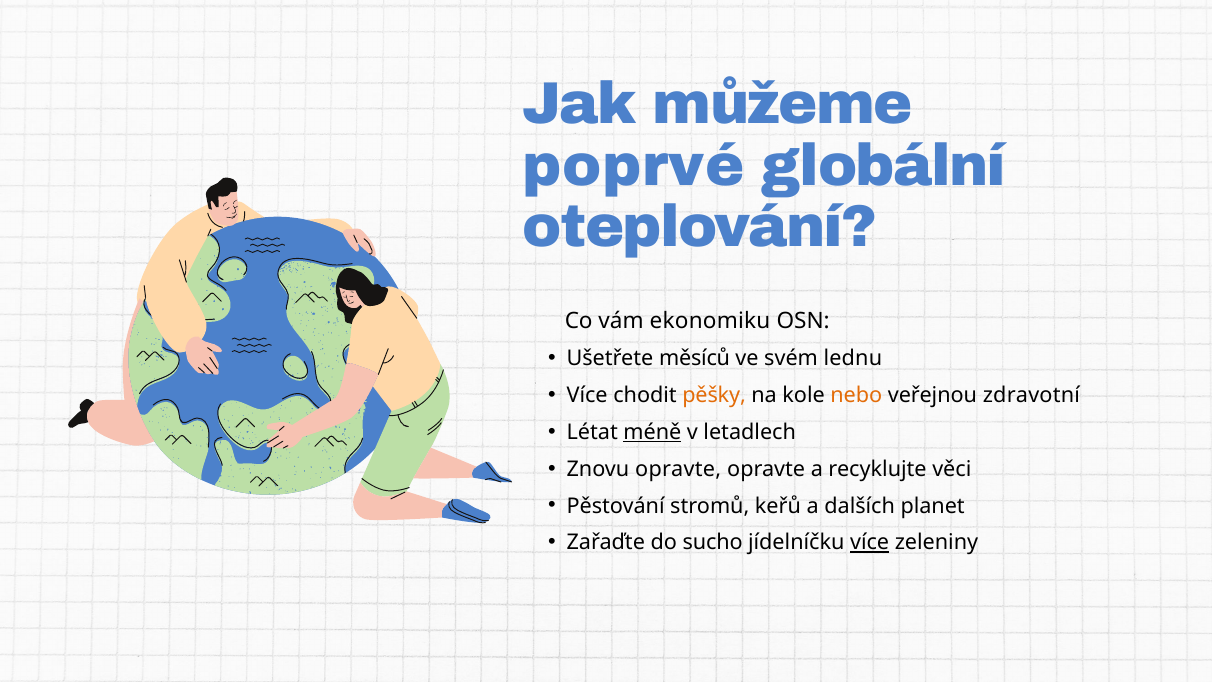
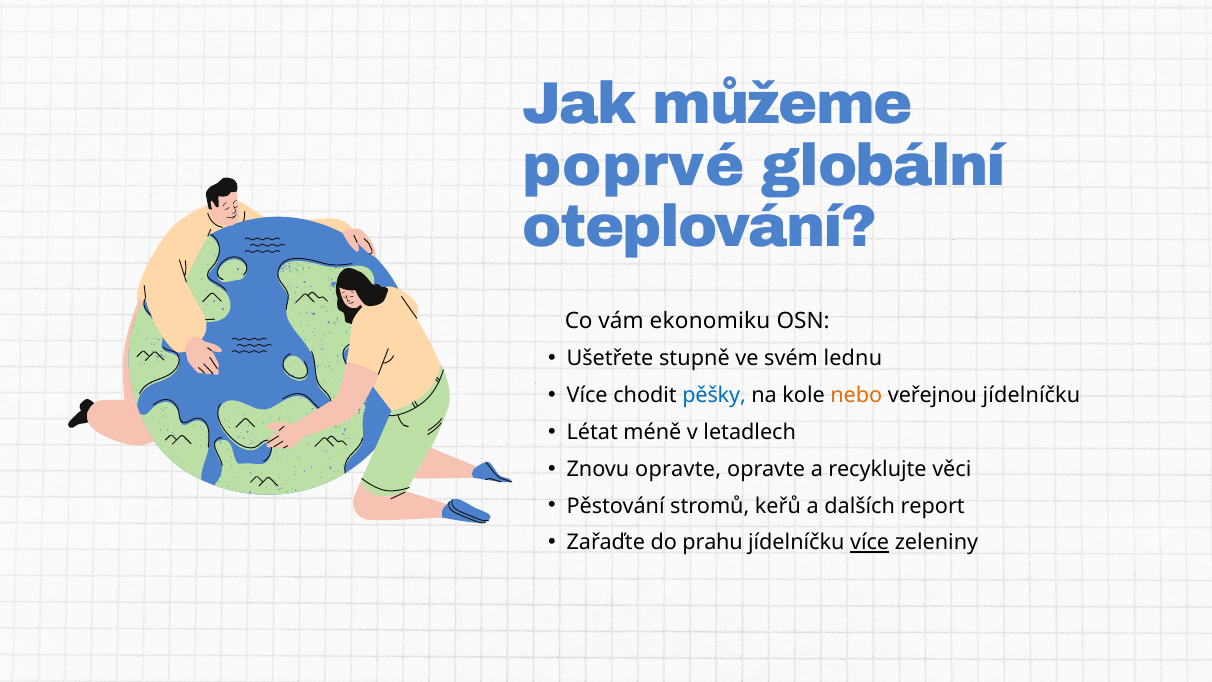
měsíců: měsíců -> stupně (694, 358)
pěšky colour: orange -> blue (714, 395)
veřejnou zdravotní: zdravotní -> jídelníčku (1031, 395)
méně underline: present -> none (652, 432)
planet: planet -> report (933, 506)
sucho: sucho -> prahu (713, 543)
